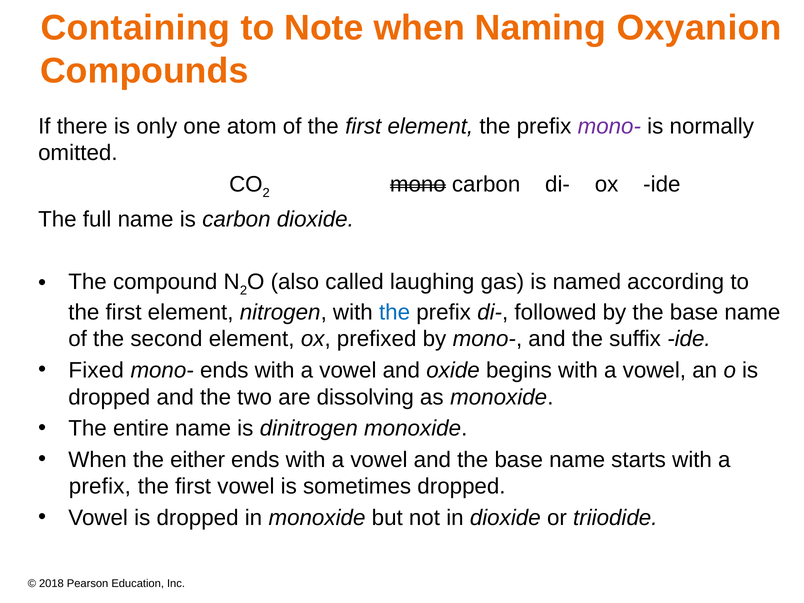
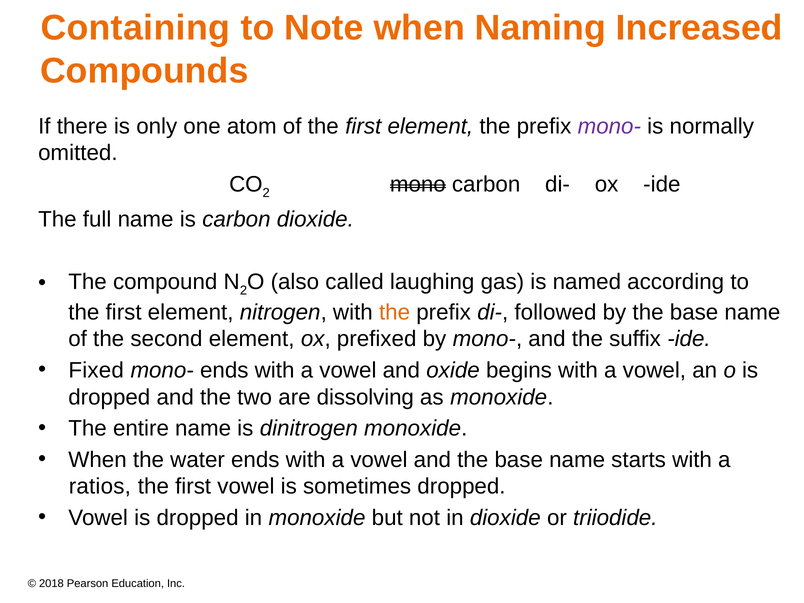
Oxyanion: Oxyanion -> Increased (699, 28)
the colour: blue -> orange (395, 312)
either: either -> water (198, 460)
prefix: prefix -> ratios (100, 487)
